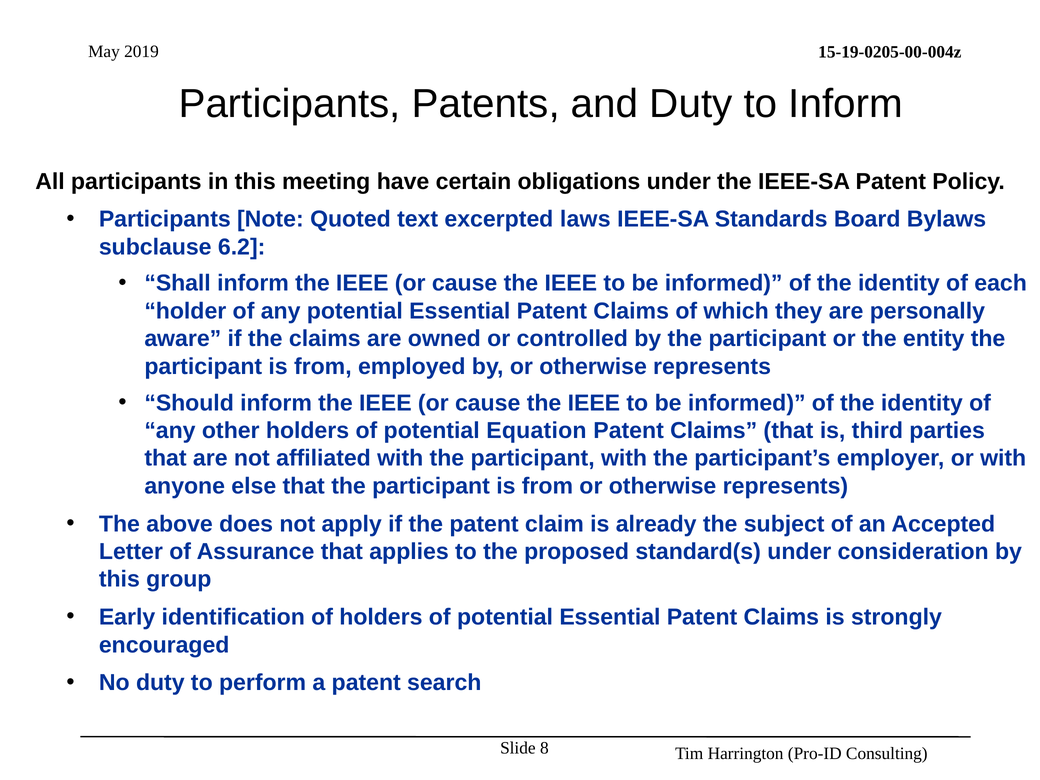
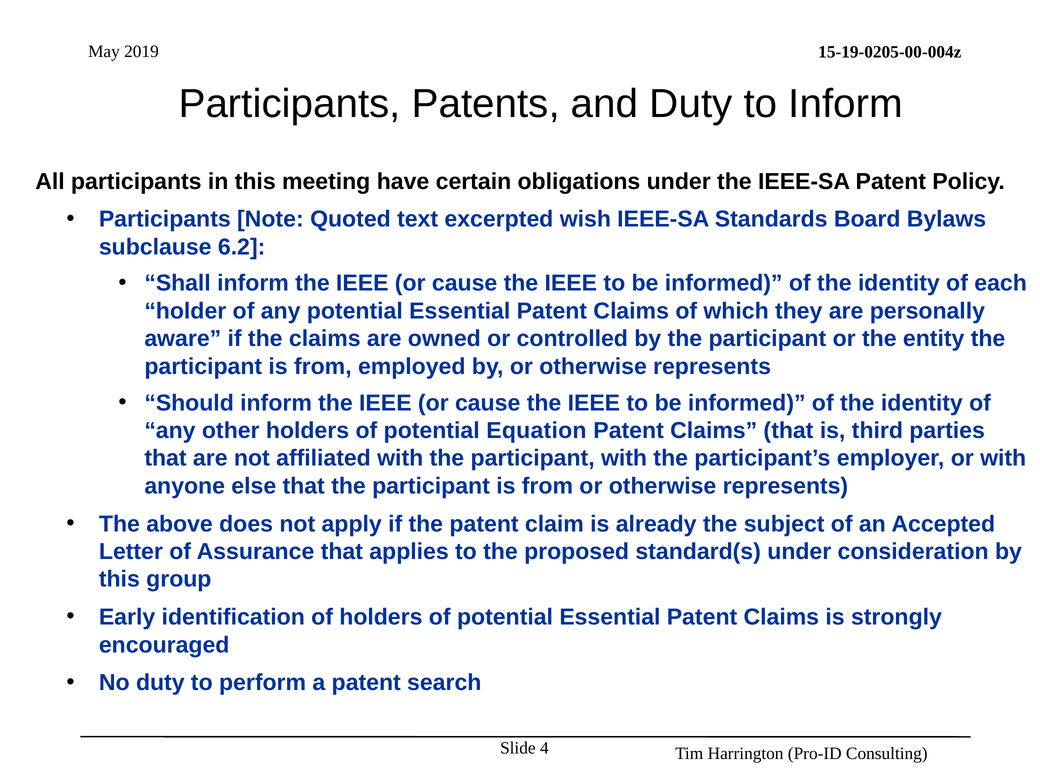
laws: laws -> wish (585, 219)
8: 8 -> 4 (544, 748)
